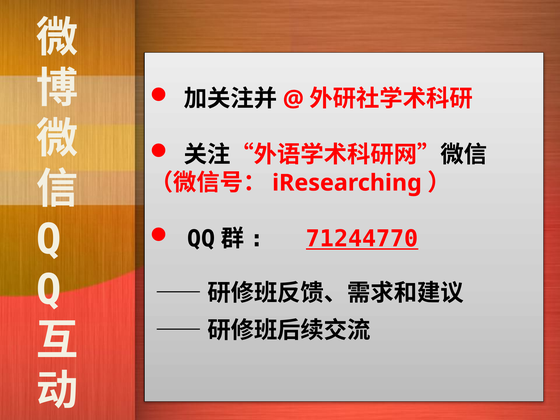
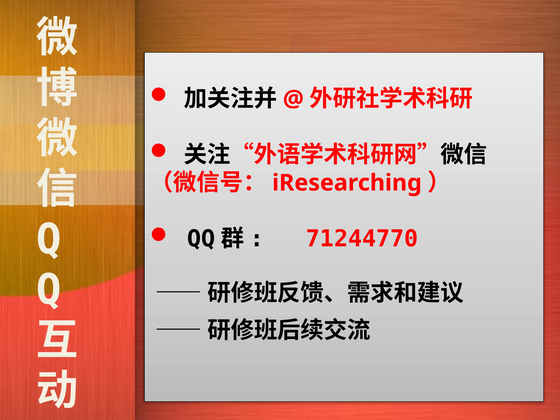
71244770 underline: present -> none (362, 239)
